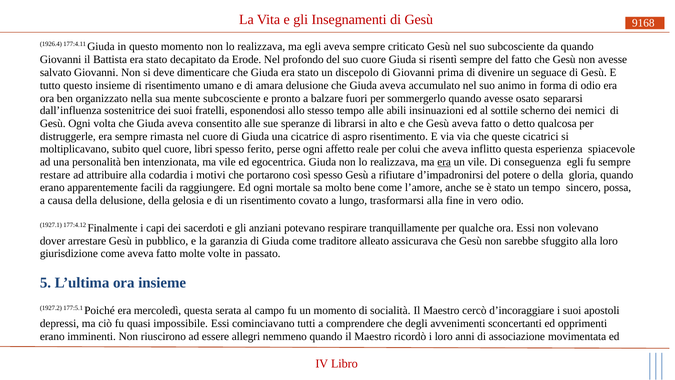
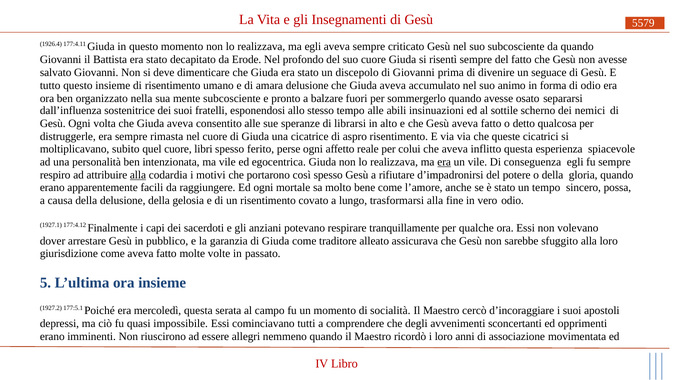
9168: 9168 -> 5579 (643, 23)
restare: restare -> respiro (55, 175)
alla underline: none -> present (138, 175)
